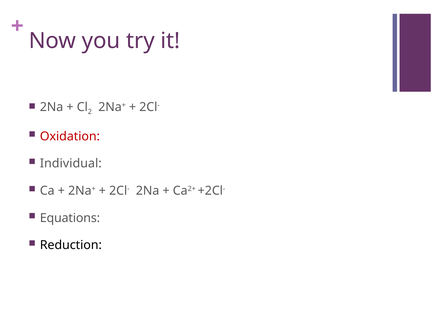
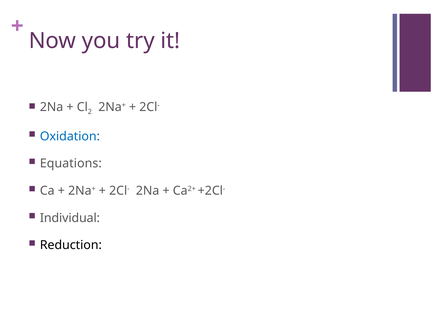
Oxidation colour: red -> blue (70, 136)
Individual: Individual -> Equations (71, 163)
Equations: Equations -> Individual (70, 218)
